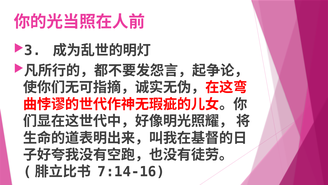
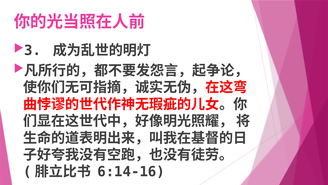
7:14-16: 7:14-16 -> 6:14-16 (131, 171)
